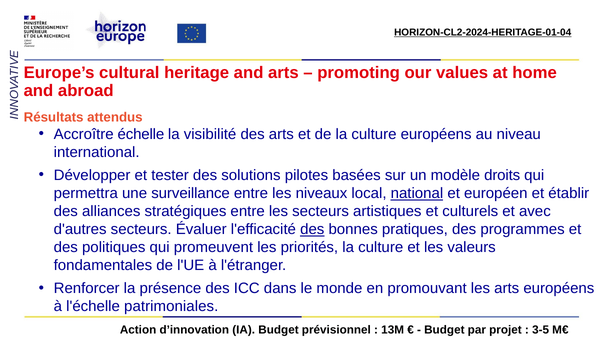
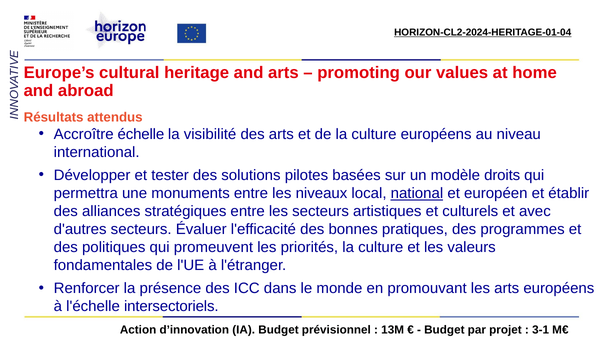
surveillance: surveillance -> monuments (191, 193)
des underline: present -> none (312, 229)
patrimoniales: patrimoniales -> intersectoriels (171, 307)
3-5: 3-5 -> 3-1 (541, 330)
